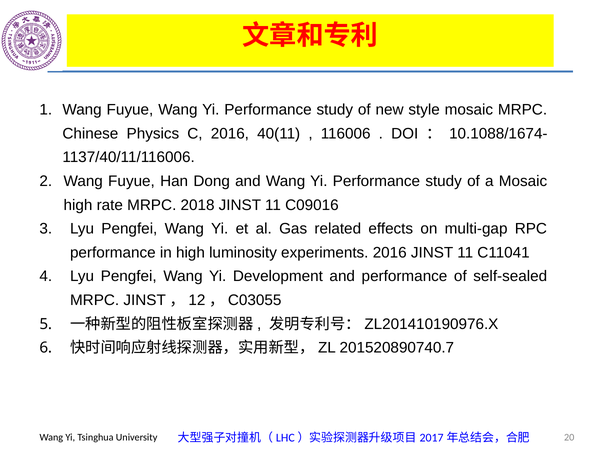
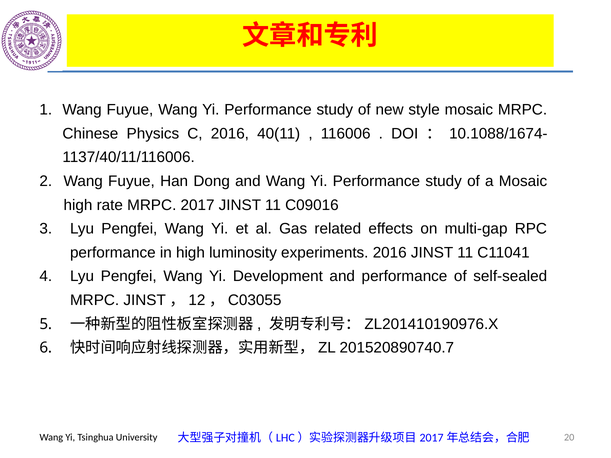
2018: 2018 -> 2017 (198, 205)
